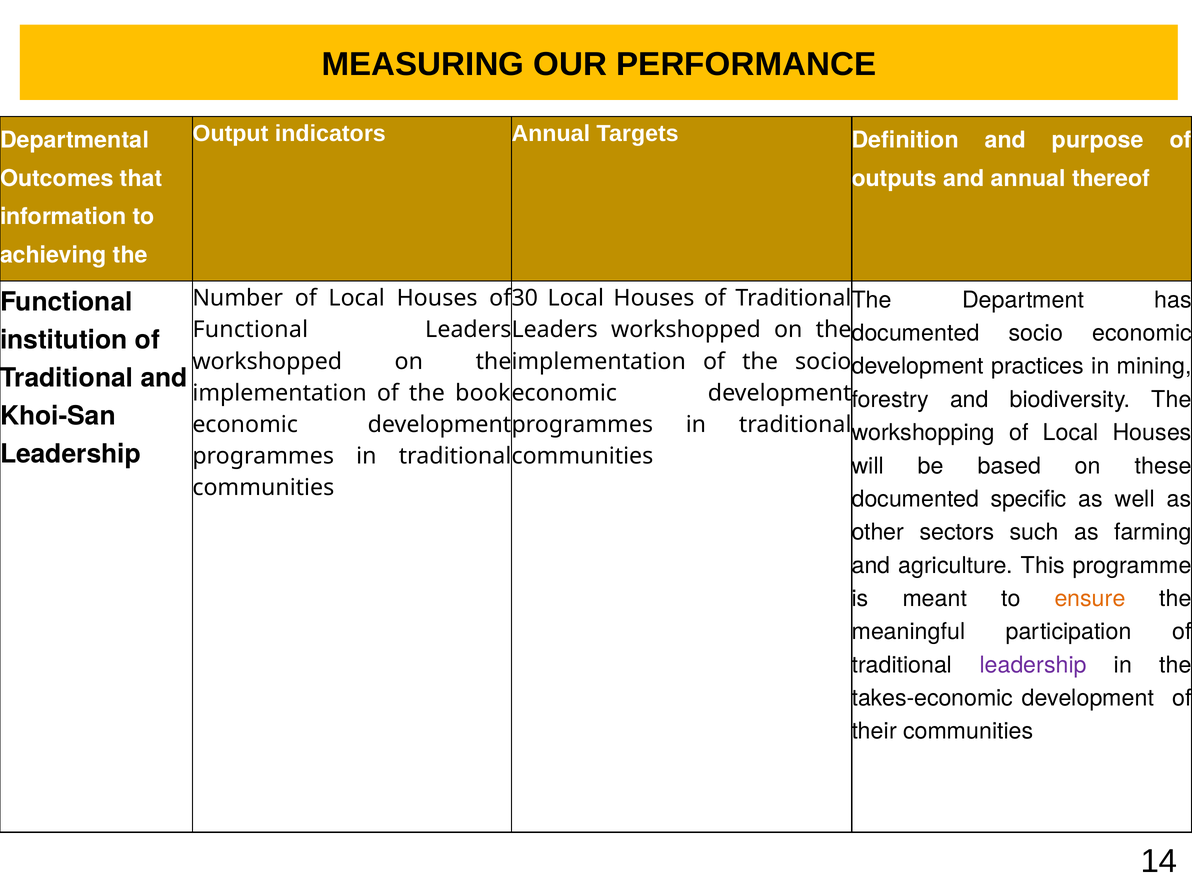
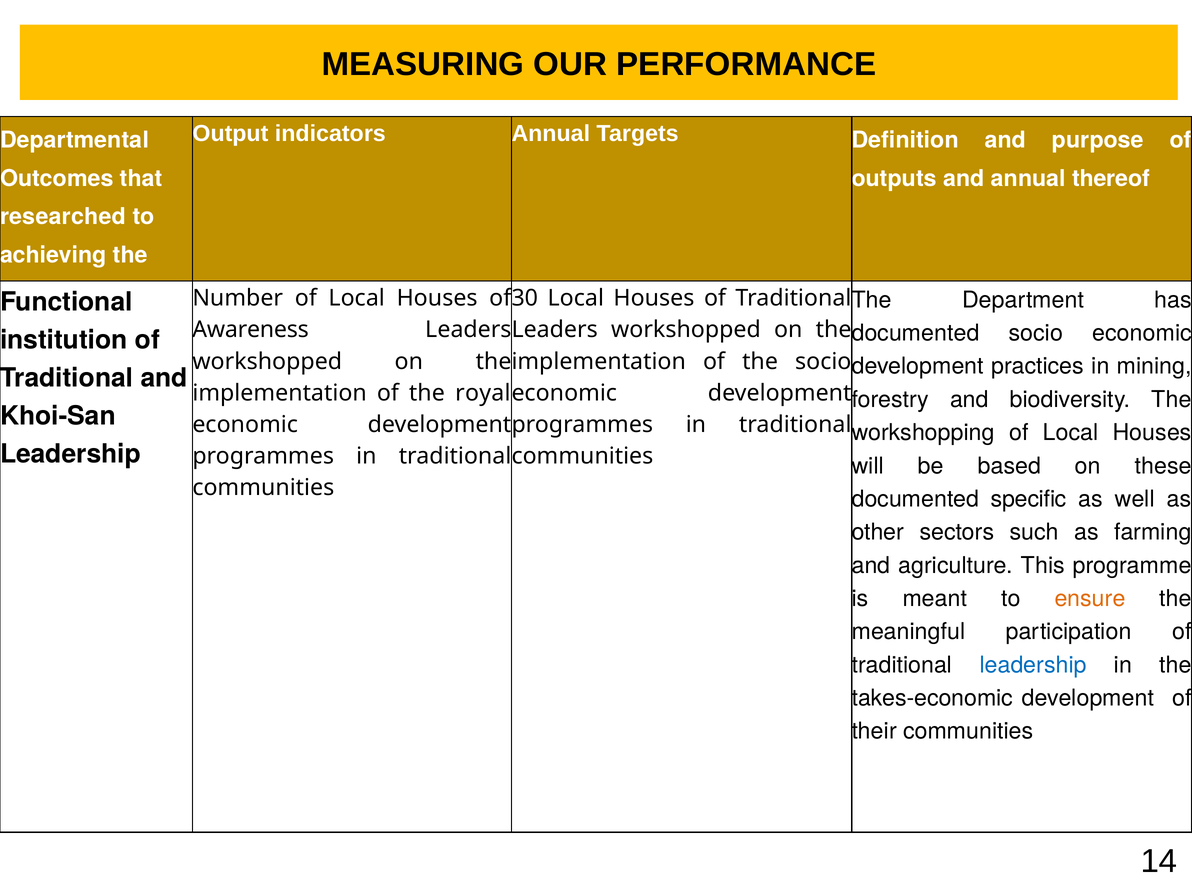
information: information -> researched (63, 217)
Functional: Functional -> Awareness (251, 330)
book: book -> royal (483, 393)
leadership colour: purple -> blue (1033, 665)
